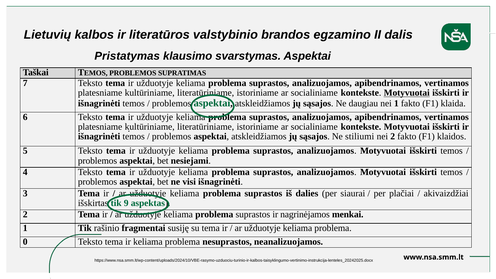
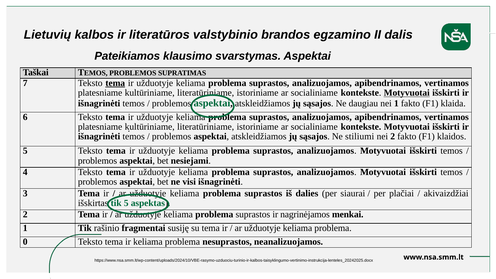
Pristatymas: Pristatymas -> Pateikiamos (127, 56)
tema underline: none -> present (115, 83)
9: 9 -> 5 (126, 203)
